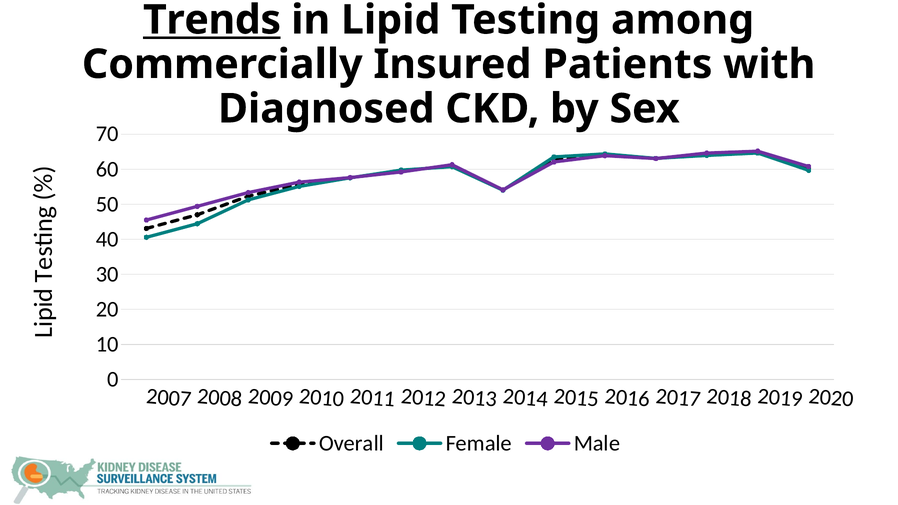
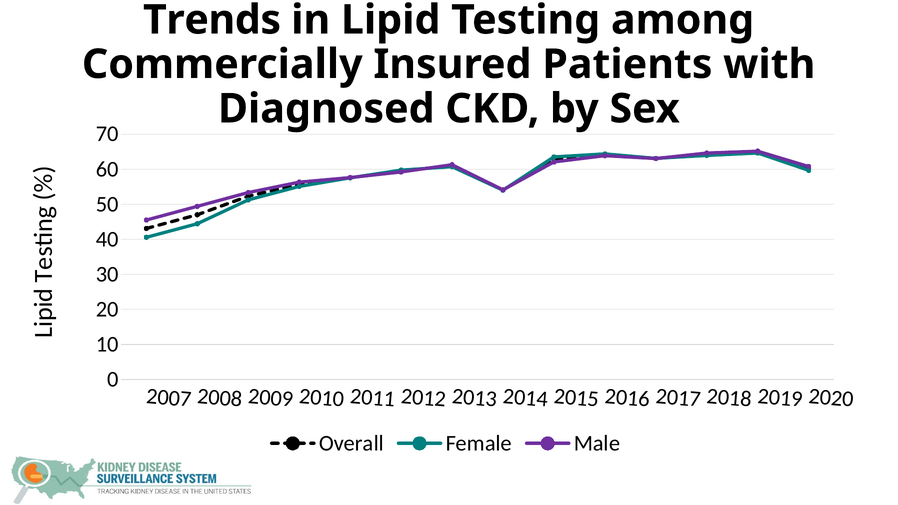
Trends underline: present -> none (212, 20)
